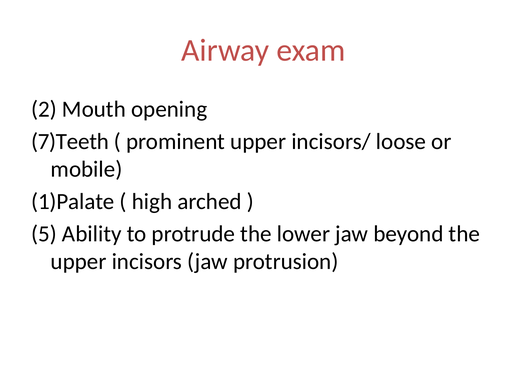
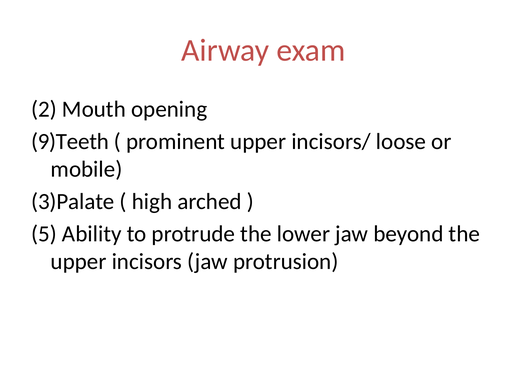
7)Teeth: 7)Teeth -> 9)Teeth (70, 141)
1)Palate: 1)Palate -> 3)Palate (73, 201)
